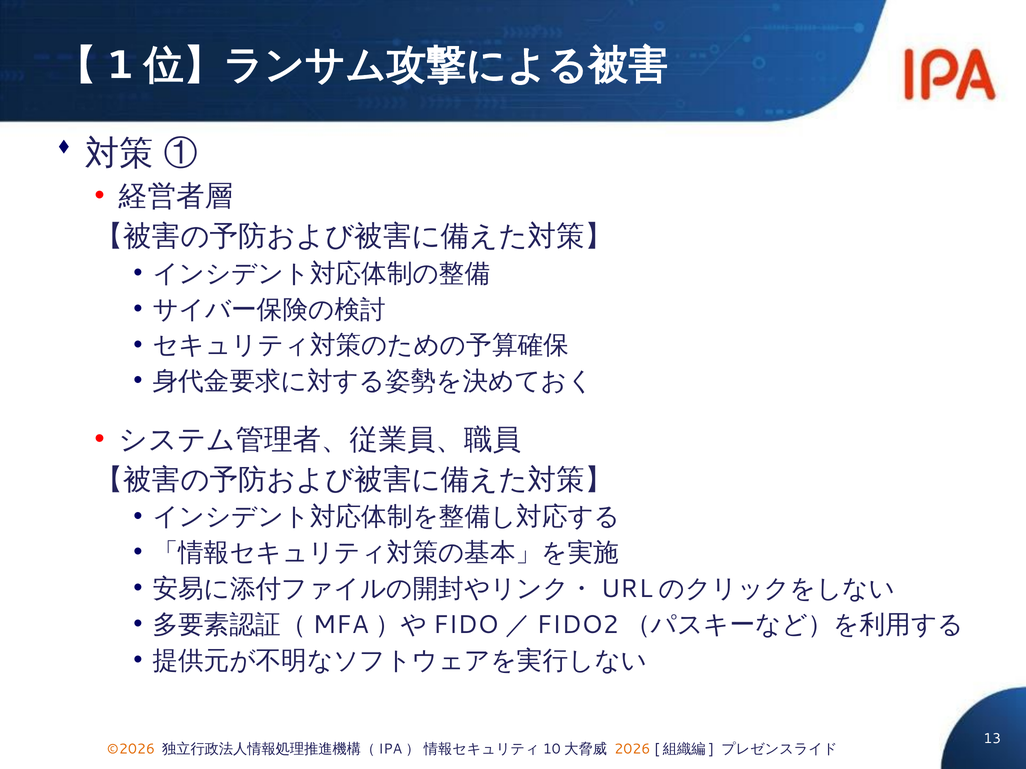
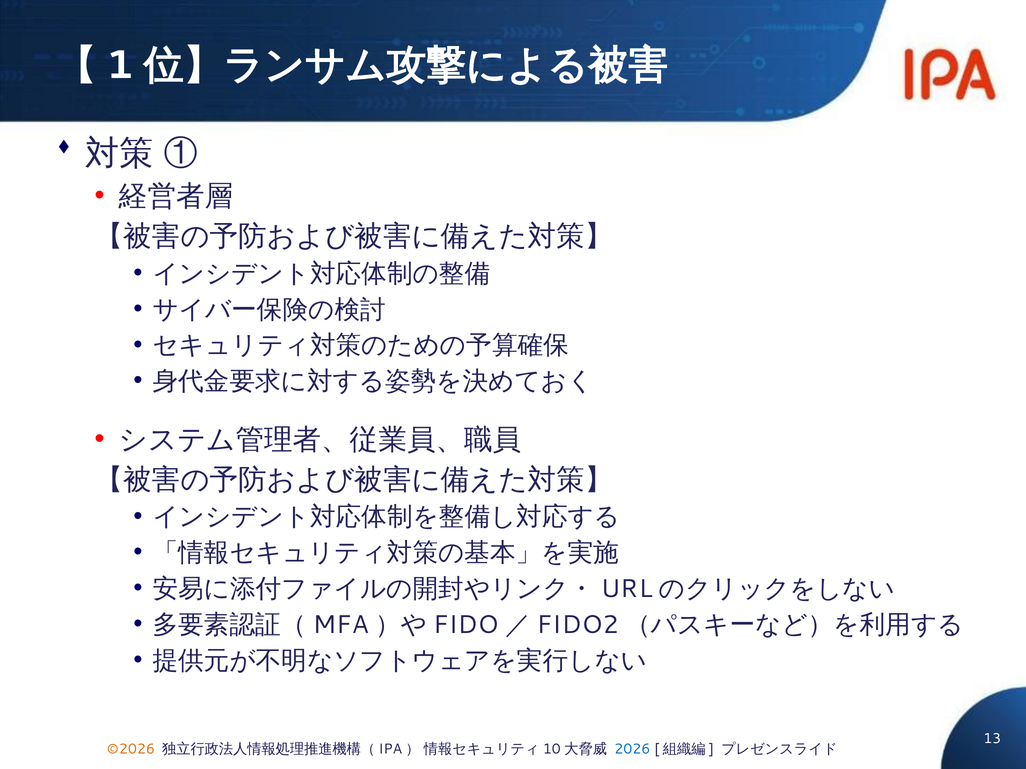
2026 colour: orange -> blue (632, 750)
